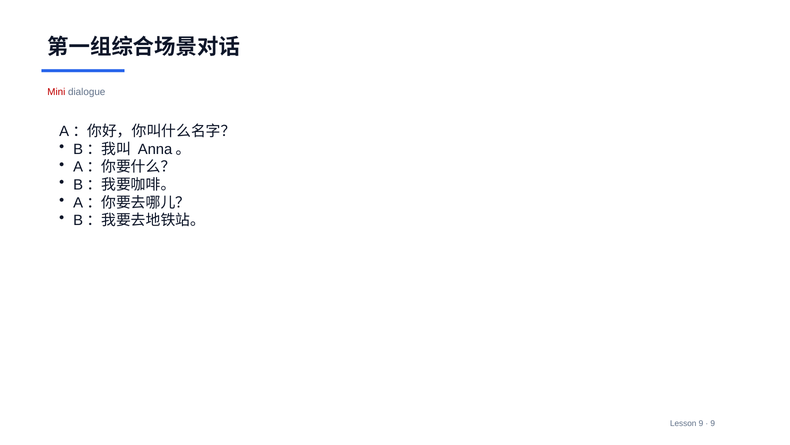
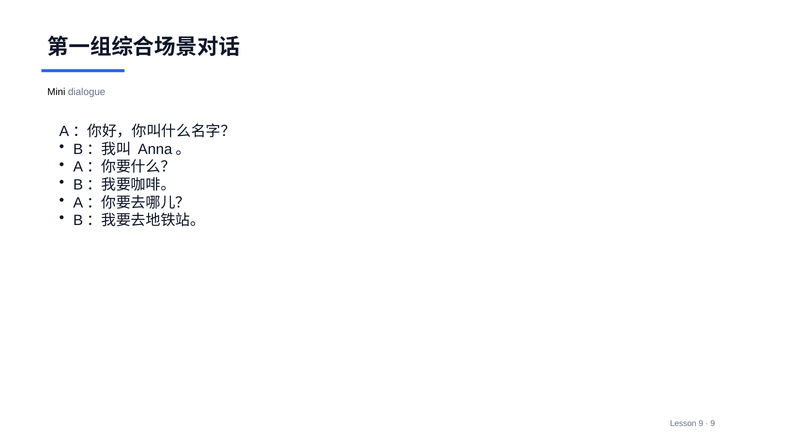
Mini colour: red -> black (56, 92)
